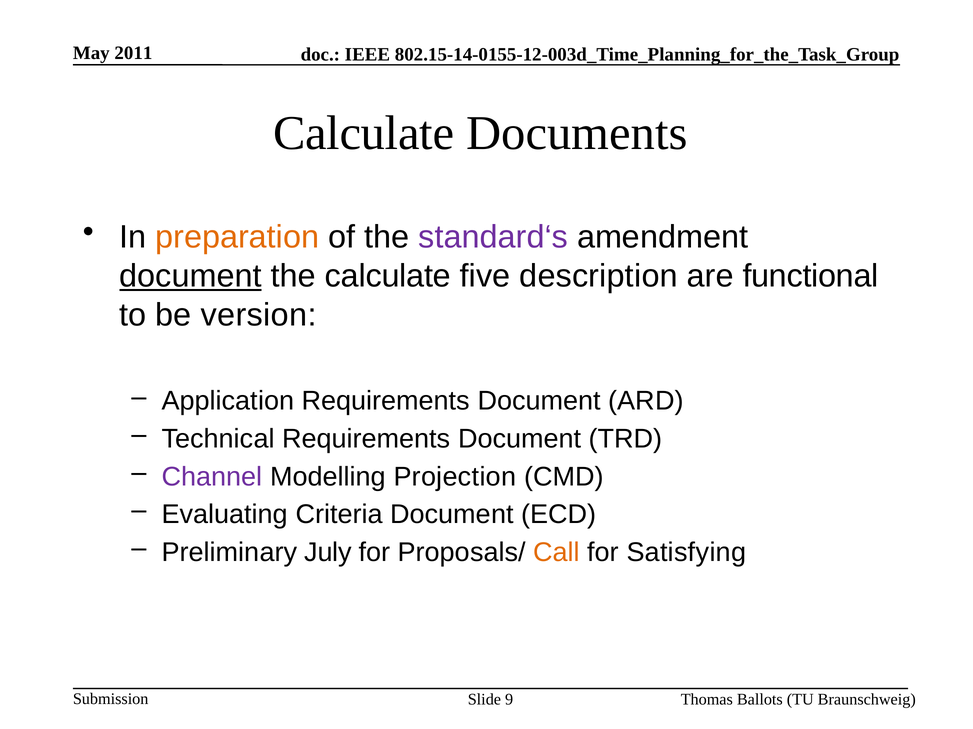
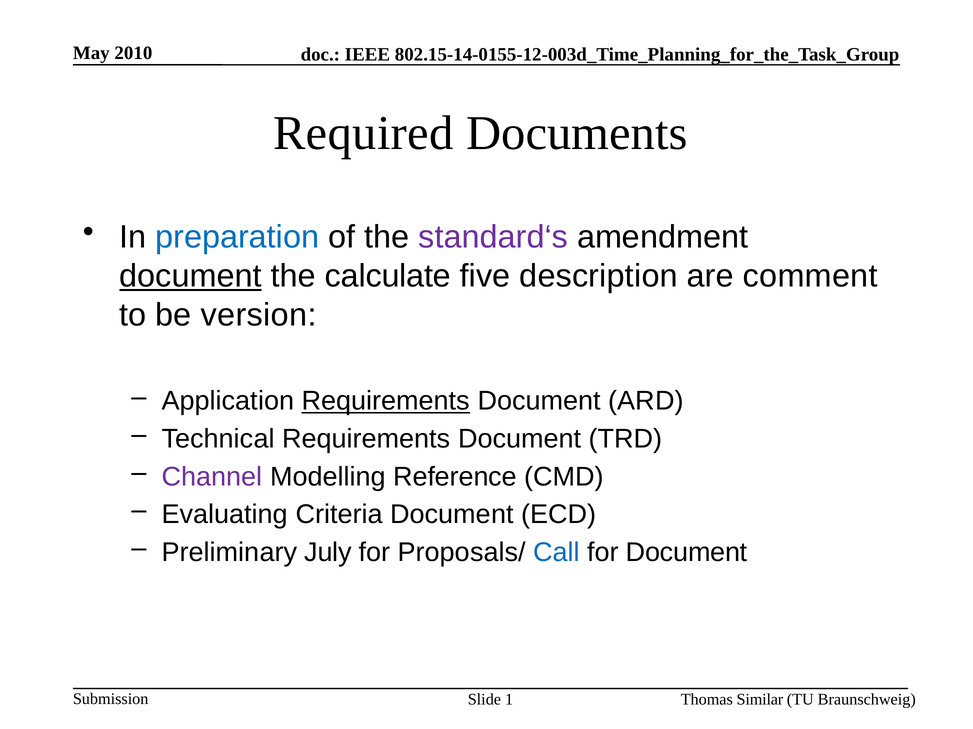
2011: 2011 -> 2010 (133, 53)
Calculate: Calculate -> Required (363, 133)
preparation colour: orange -> blue (237, 237)
functional: functional -> comment (810, 276)
Requirements underline: none -> present (386, 401)
Projection: Projection -> Reference (455, 477)
Call colour: orange -> blue (556, 553)
for Satisfying: Satisfying -> Document (687, 553)
9: 9 -> 1 (509, 700)
Ballots: Ballots -> Similar (760, 700)
